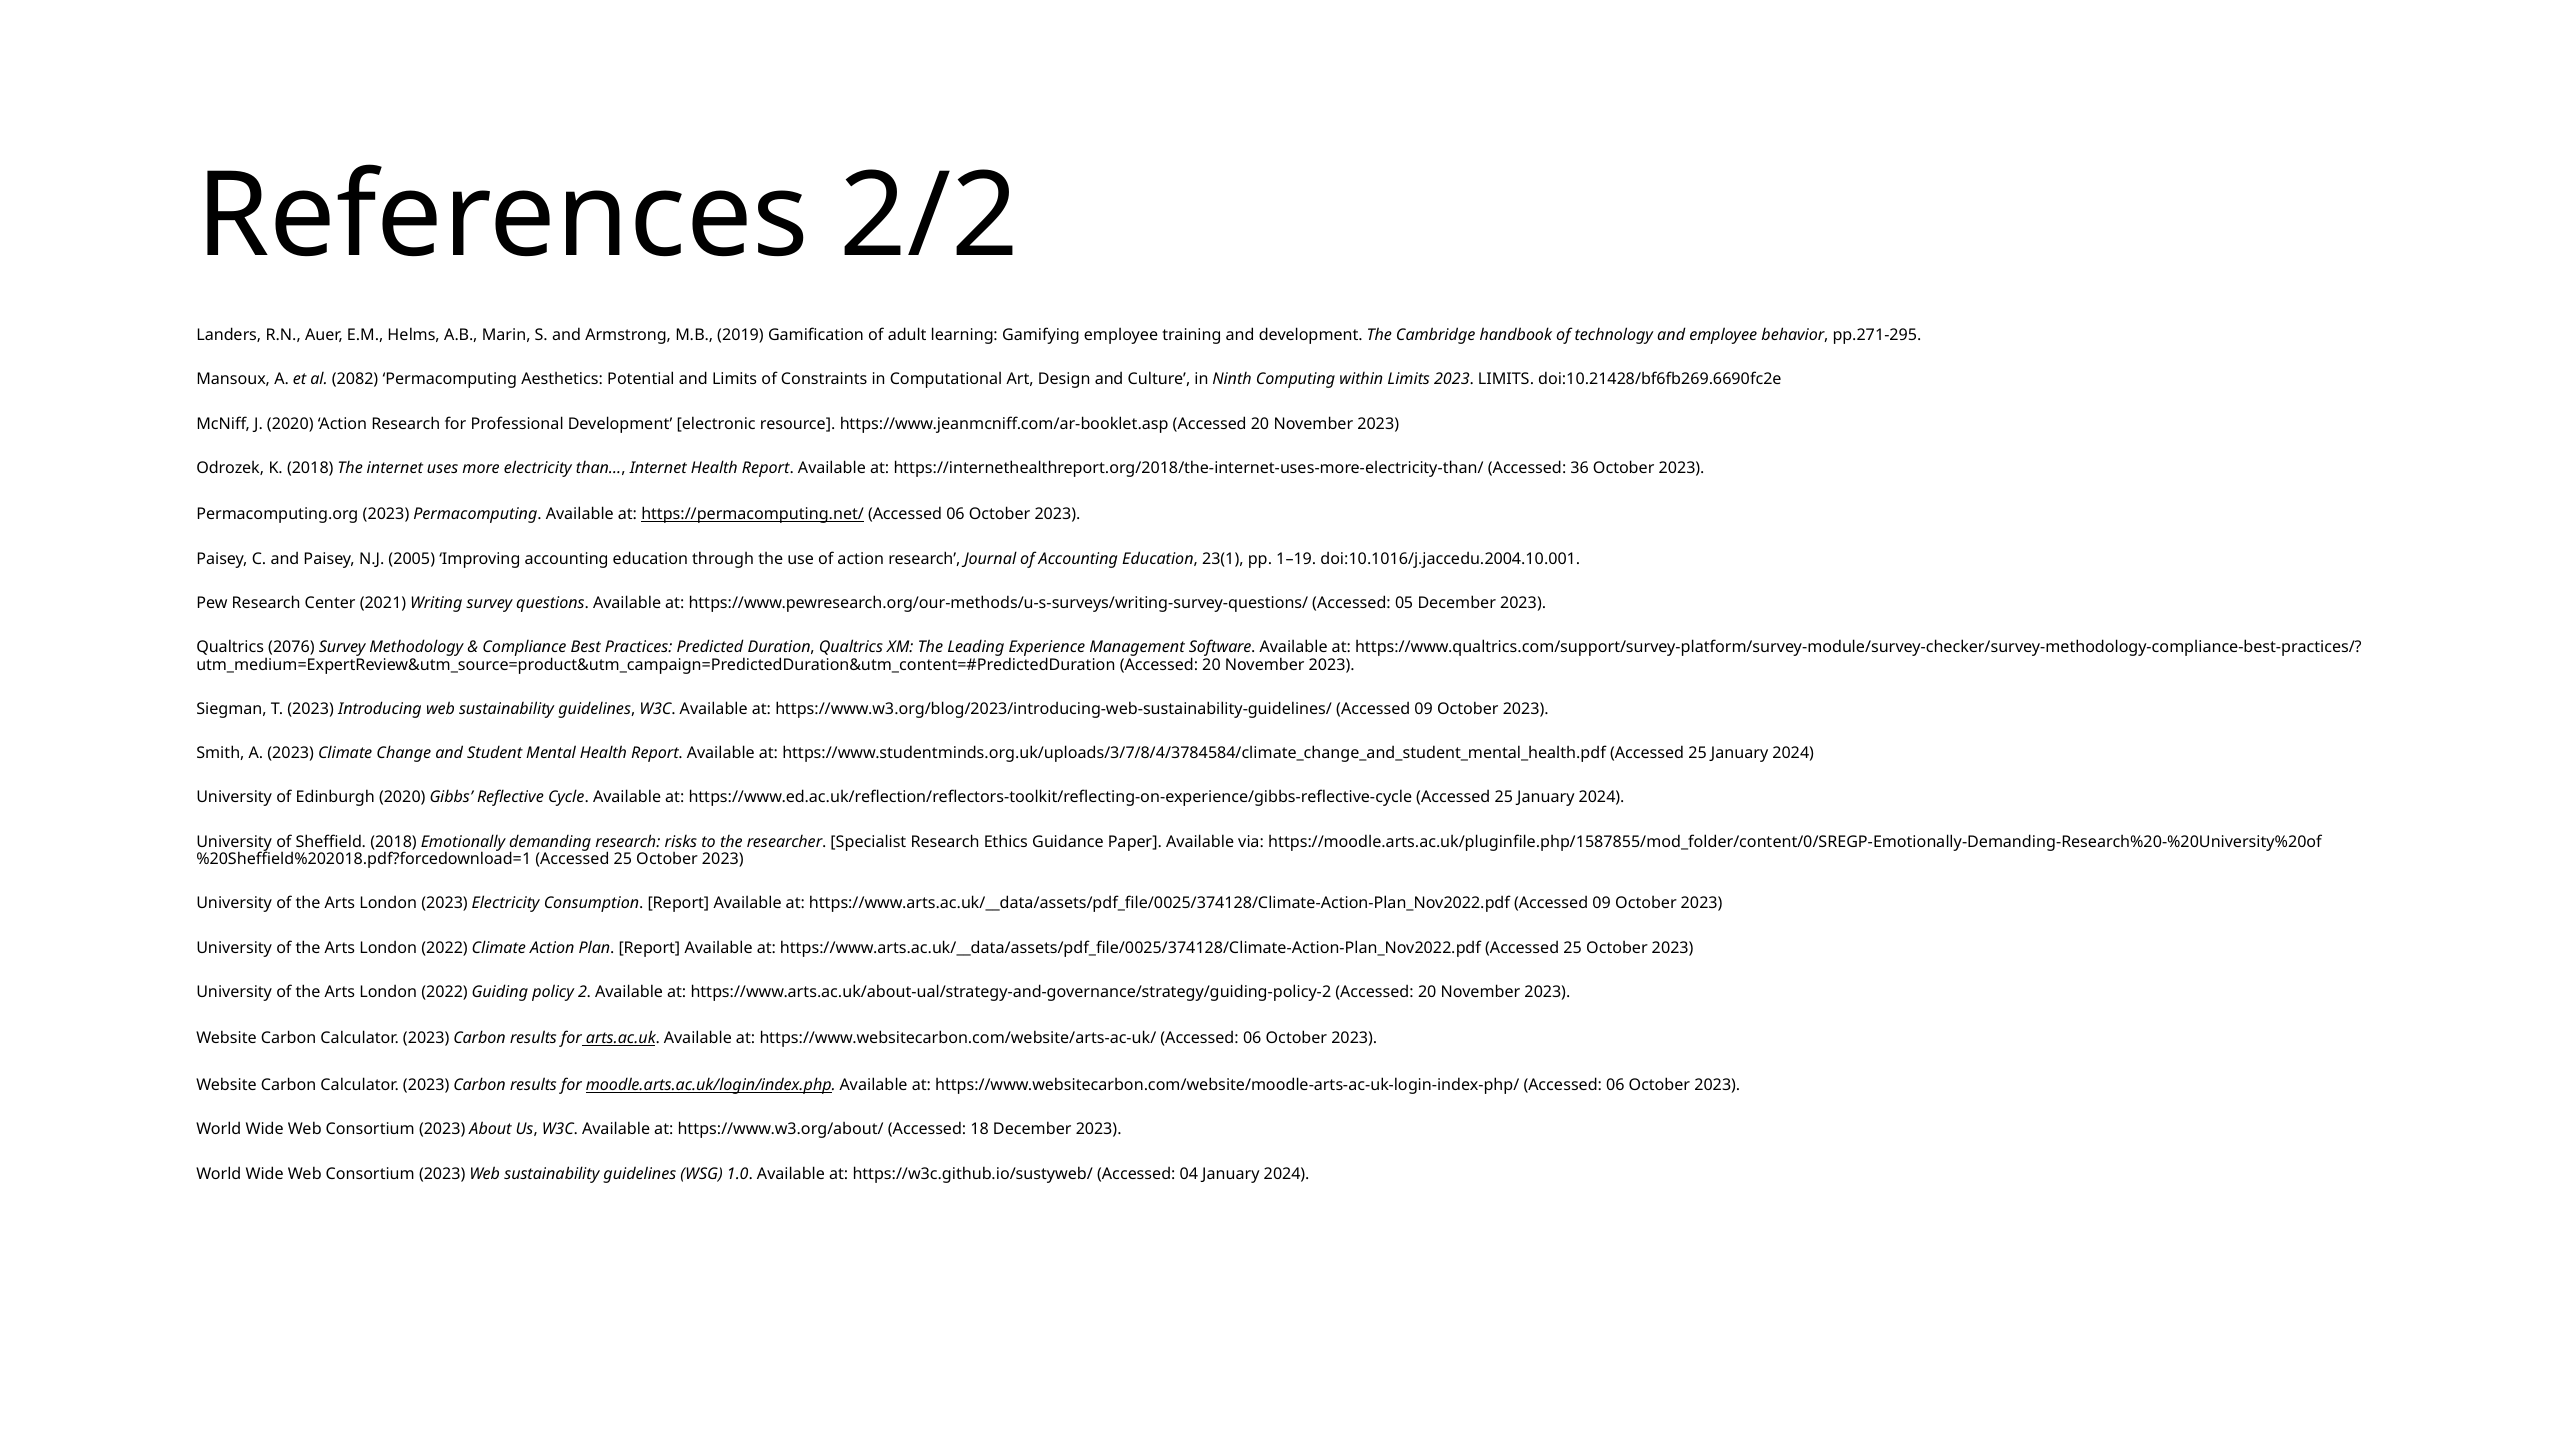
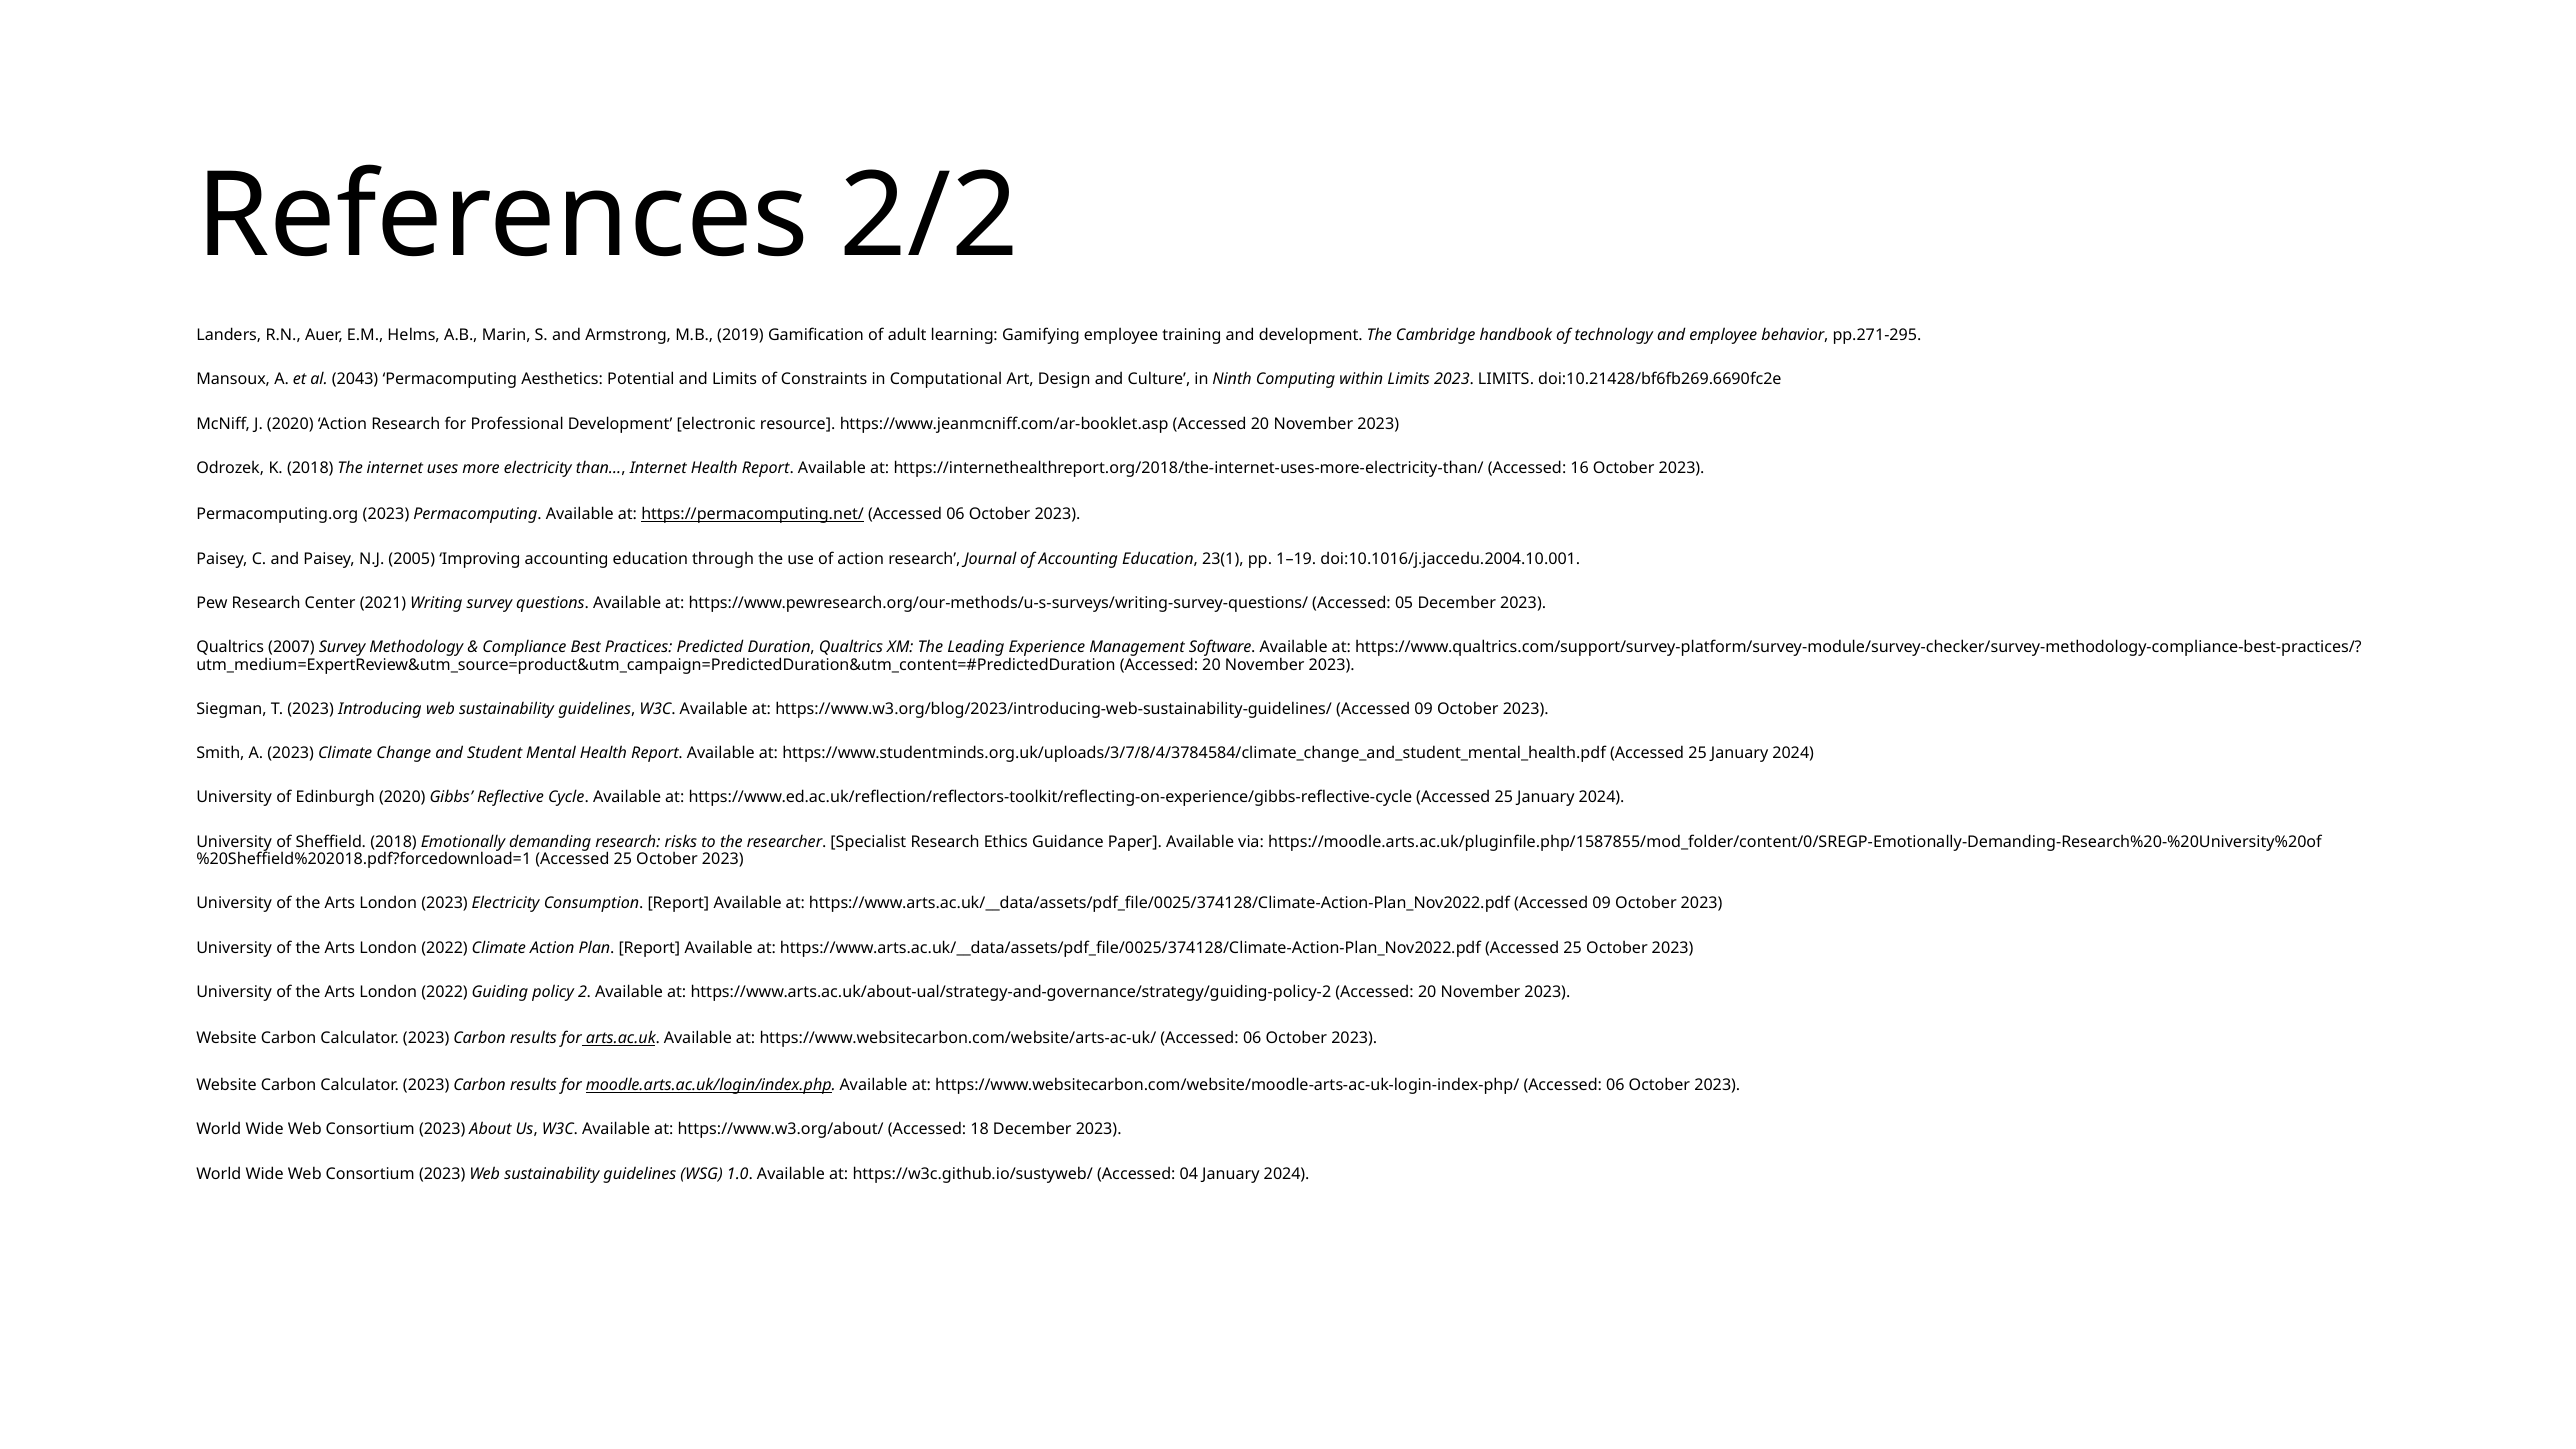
2082: 2082 -> 2043 (355, 379)
36: 36 -> 16 (1580, 468)
2076: 2076 -> 2007 (291, 647)
